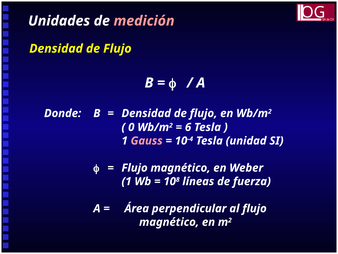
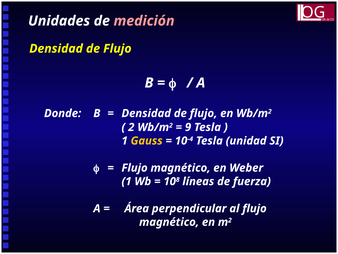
0: 0 -> 2 (131, 127)
6: 6 -> 9 (188, 127)
Gauss colour: pink -> yellow (147, 141)
